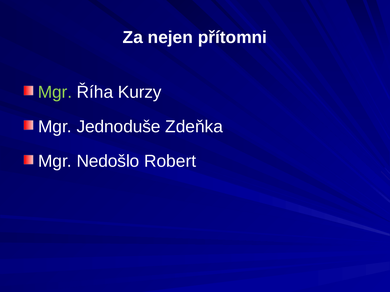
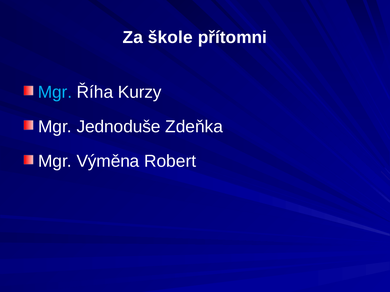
nejen: nejen -> škole (170, 37)
Mgr colour: light green -> light blue (55, 92)
Nedošlo: Nedošlo -> Výměna (108, 162)
